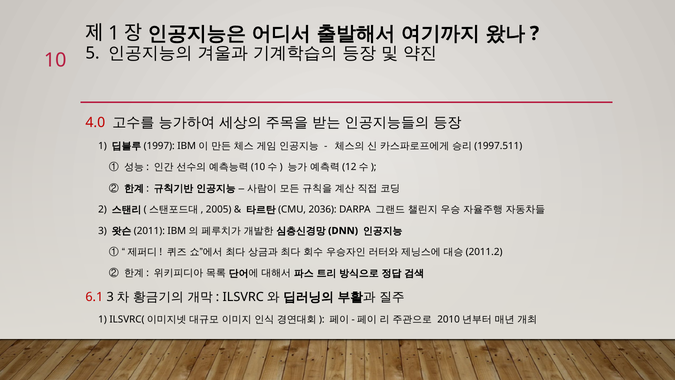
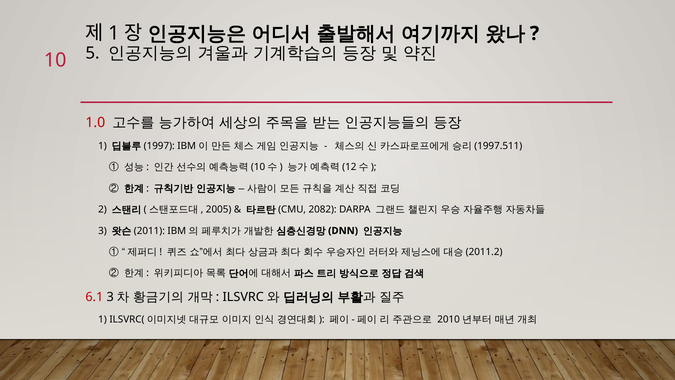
4.0: 4.0 -> 1.0 (95, 122)
2036: 2036 -> 2082 (323, 209)
